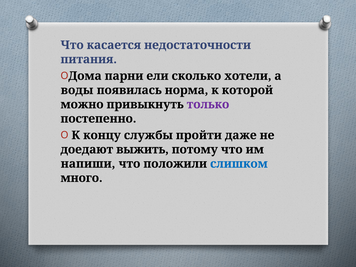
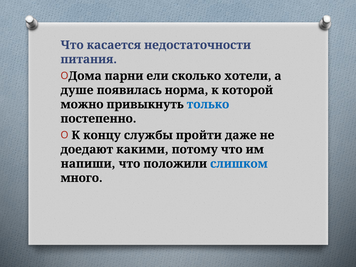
воды: воды -> душе (77, 90)
только colour: purple -> blue (208, 104)
выжить: выжить -> какими (142, 149)
